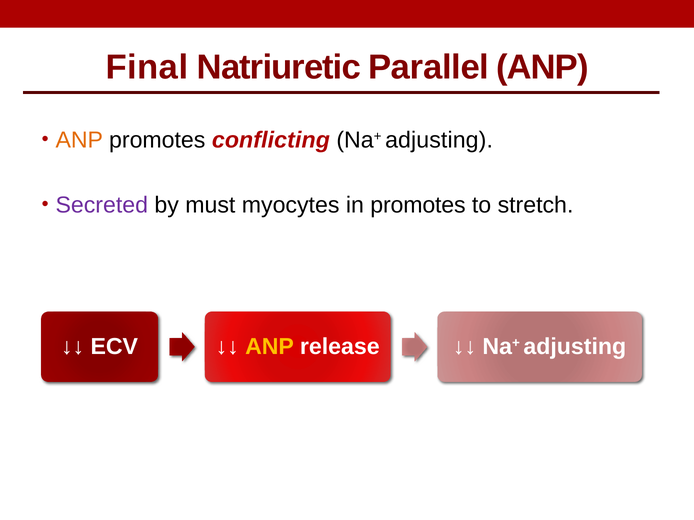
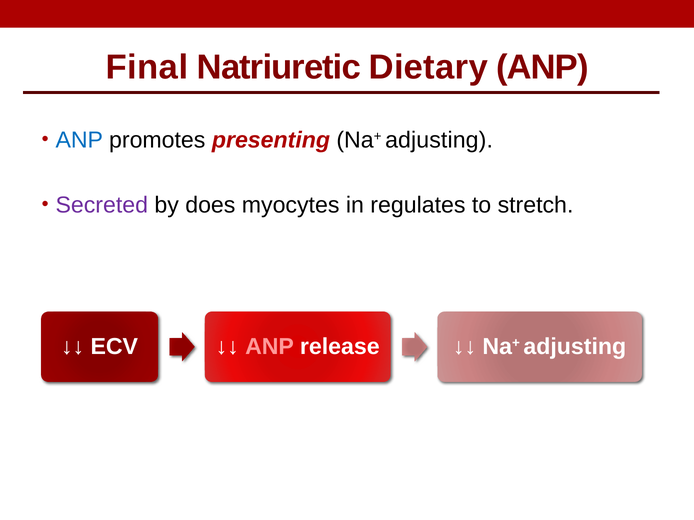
Parallel: Parallel -> Dietary (428, 67)
ANP colour: orange -> blue (79, 140)
conflicting: conflicting -> presenting (271, 140)
must: must -> does (210, 205)
in promotes: promotes -> regulates (418, 205)
ANP colour: yellow -> pink (270, 347)
